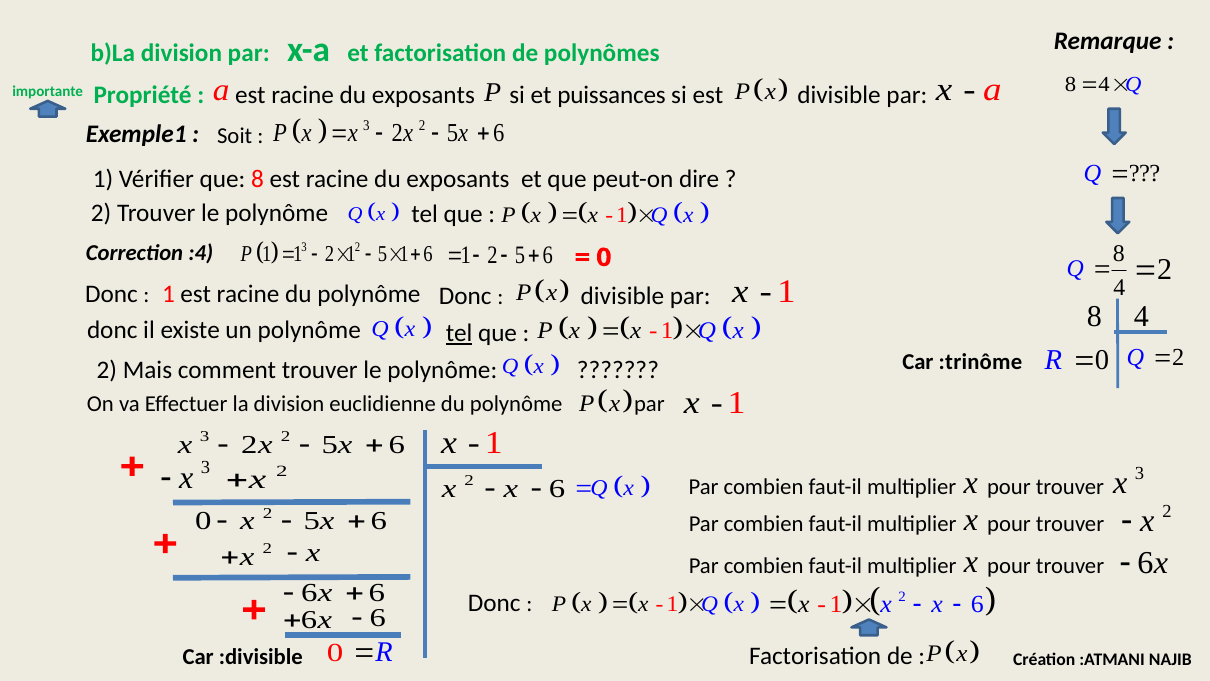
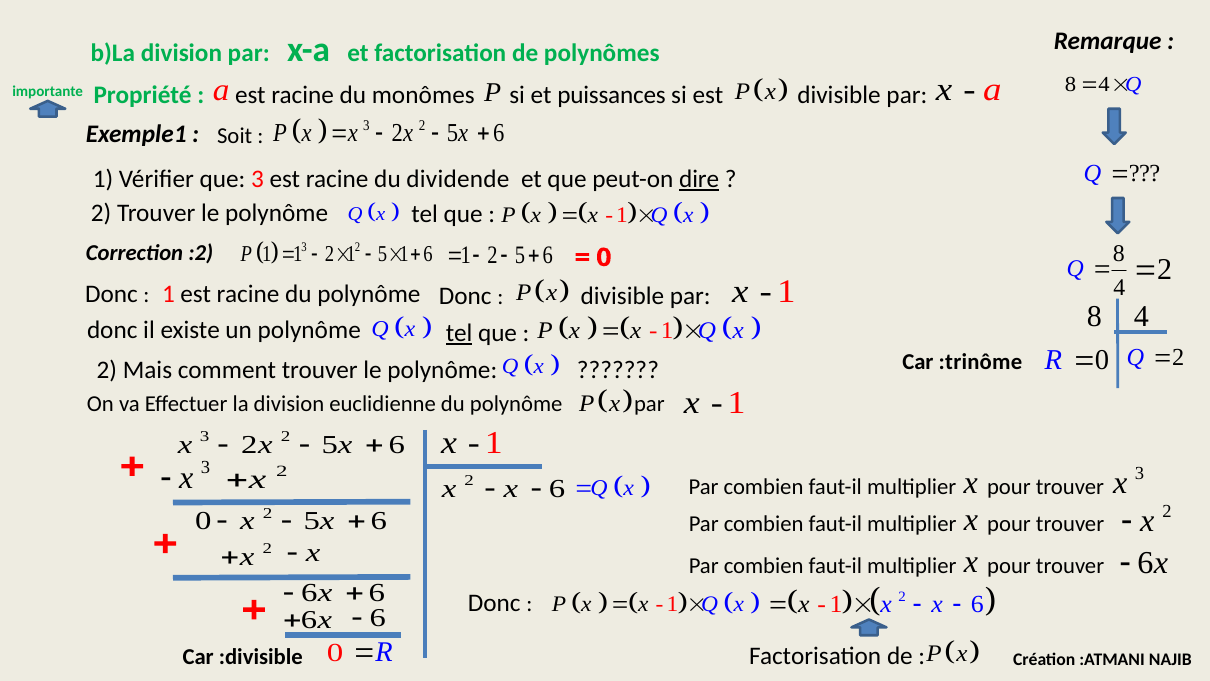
exposants: exposants -> monômes (423, 95)
que 8: 8 -> 3 (258, 179)
exposants: exposants -> dividende (458, 179)
dire underline: none -> present (699, 179)
:4: :4 -> :2 (201, 253)
